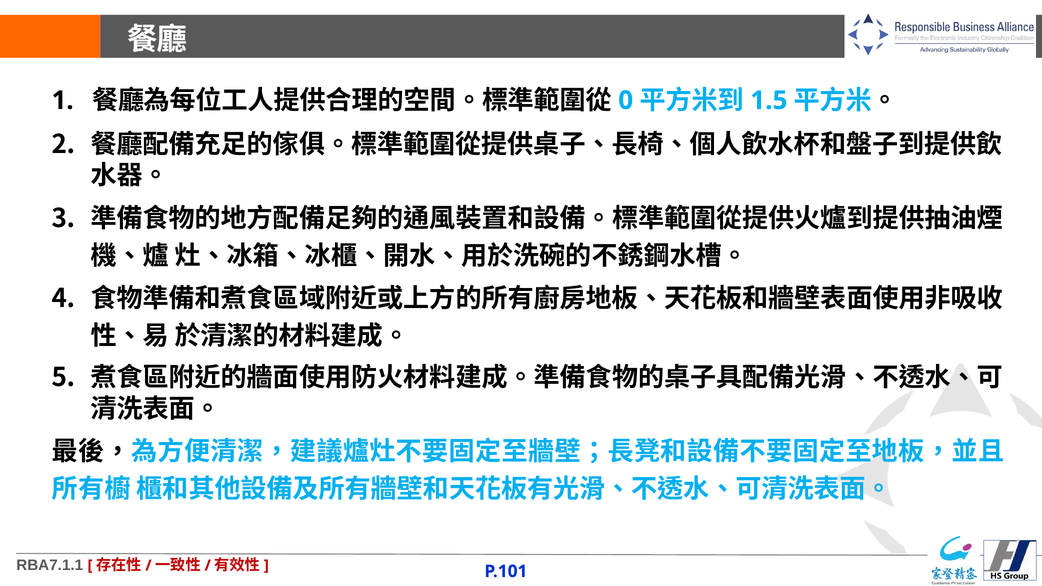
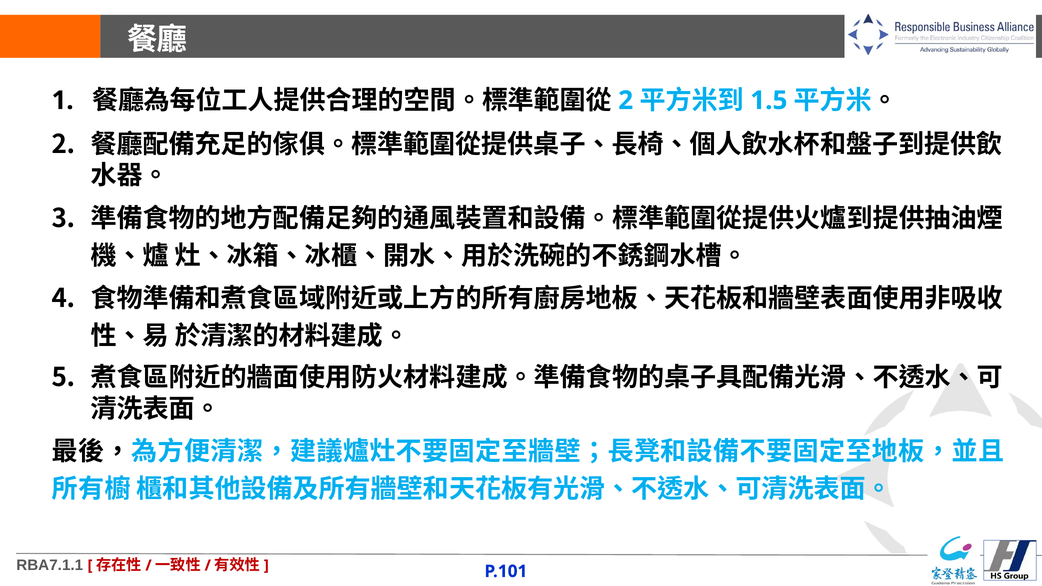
0: 0 -> 2 (626, 100)
